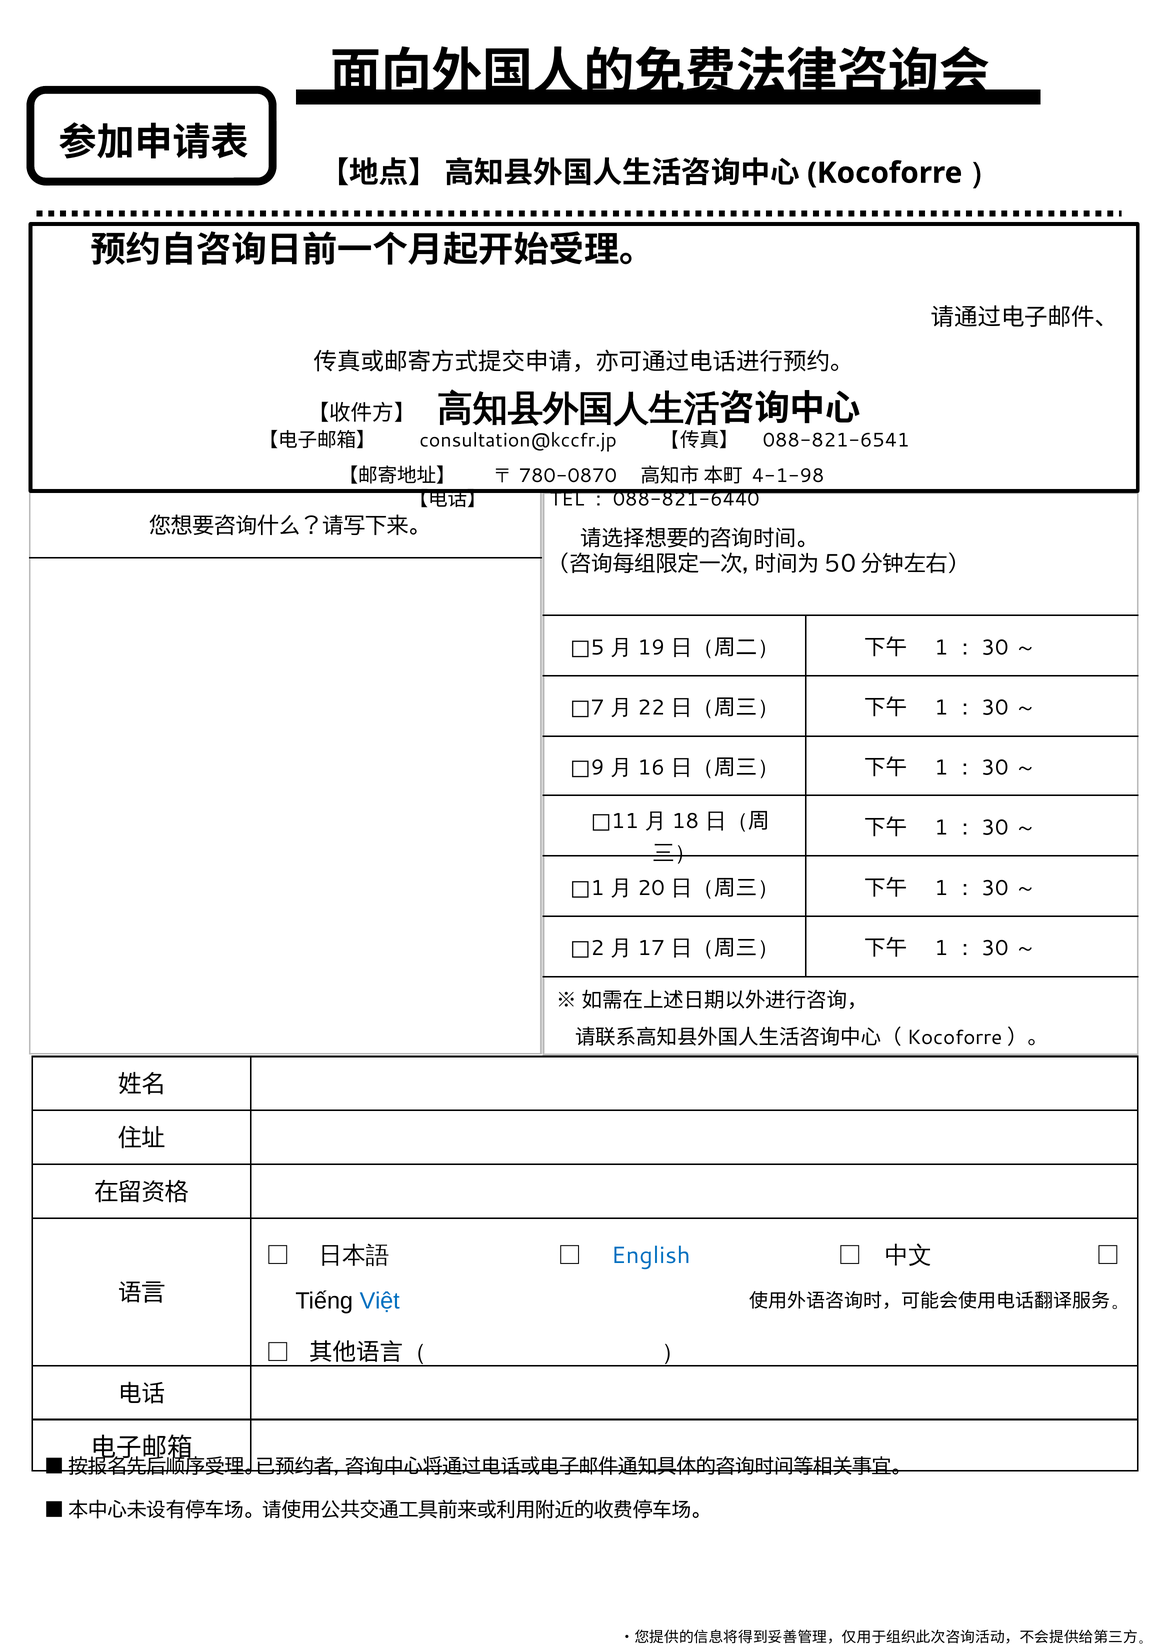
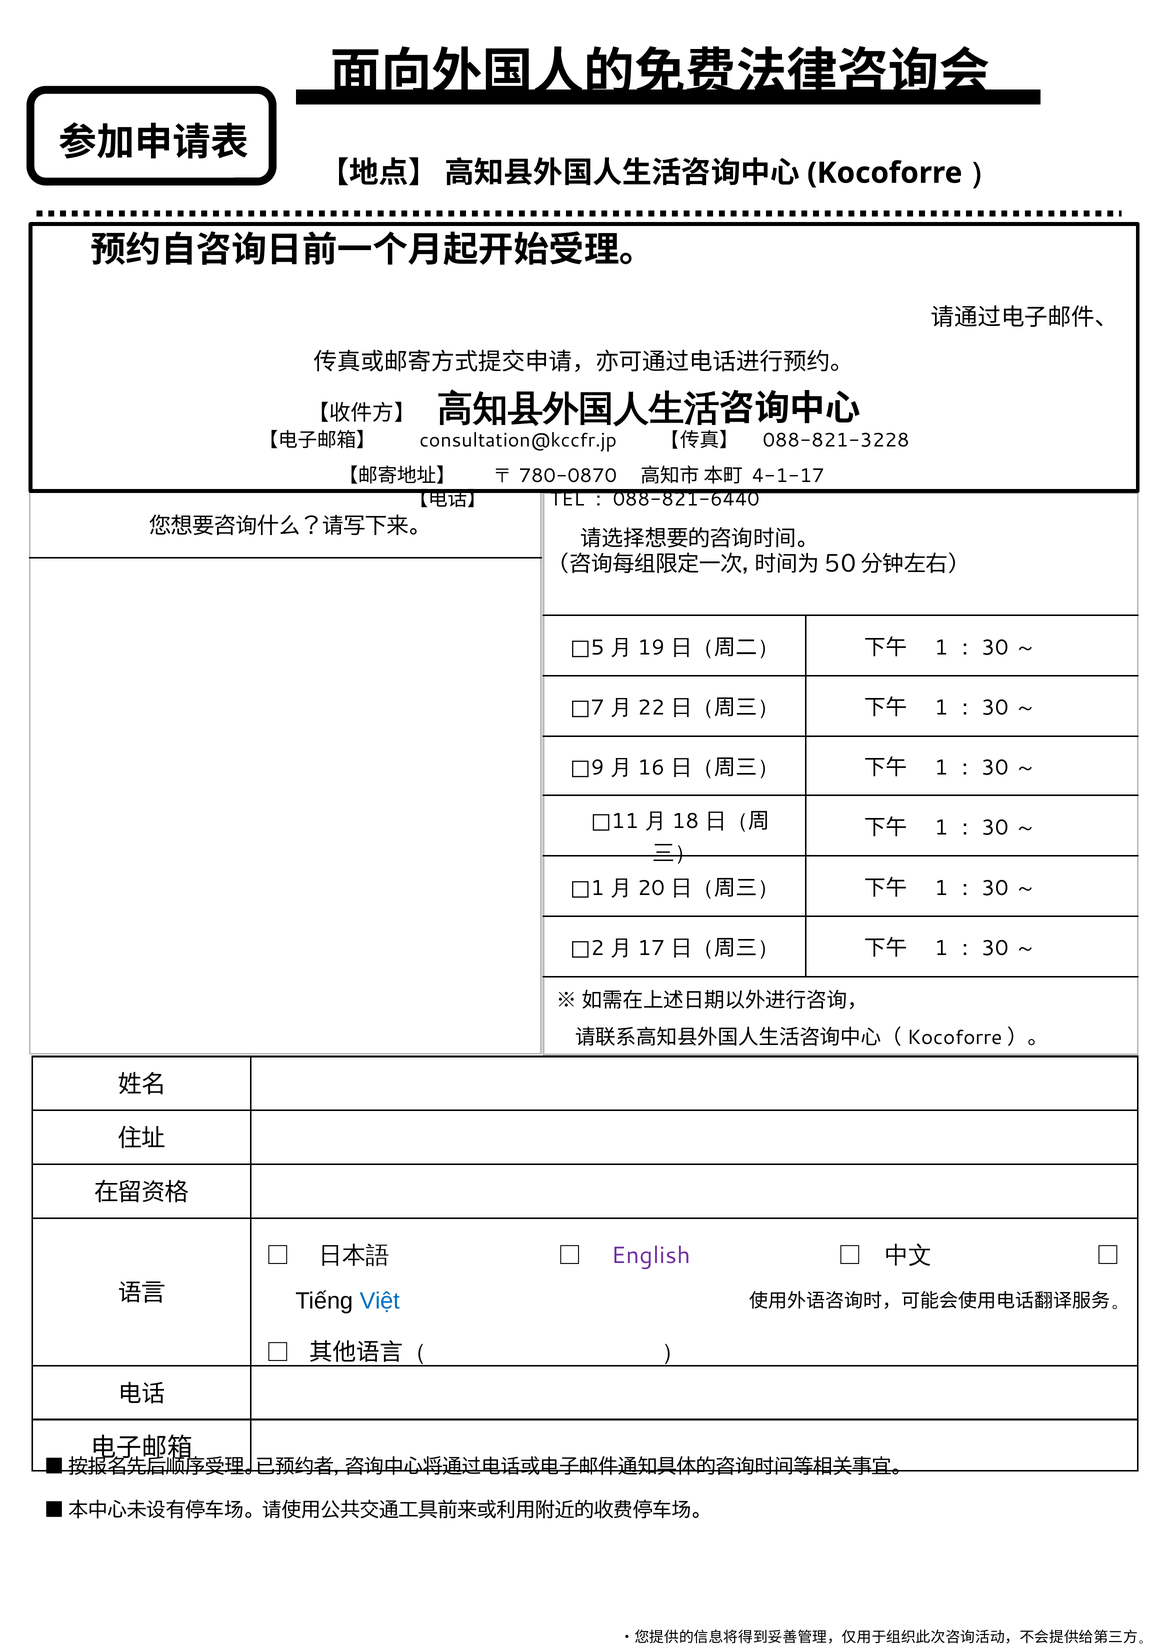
088-821-6541: 088-821-6541 -> 088-821-3228 (836, 440)
4-1-98: 4-1-98 -> 4-1-17 (788, 476)
English colour: blue -> purple (651, 1255)
